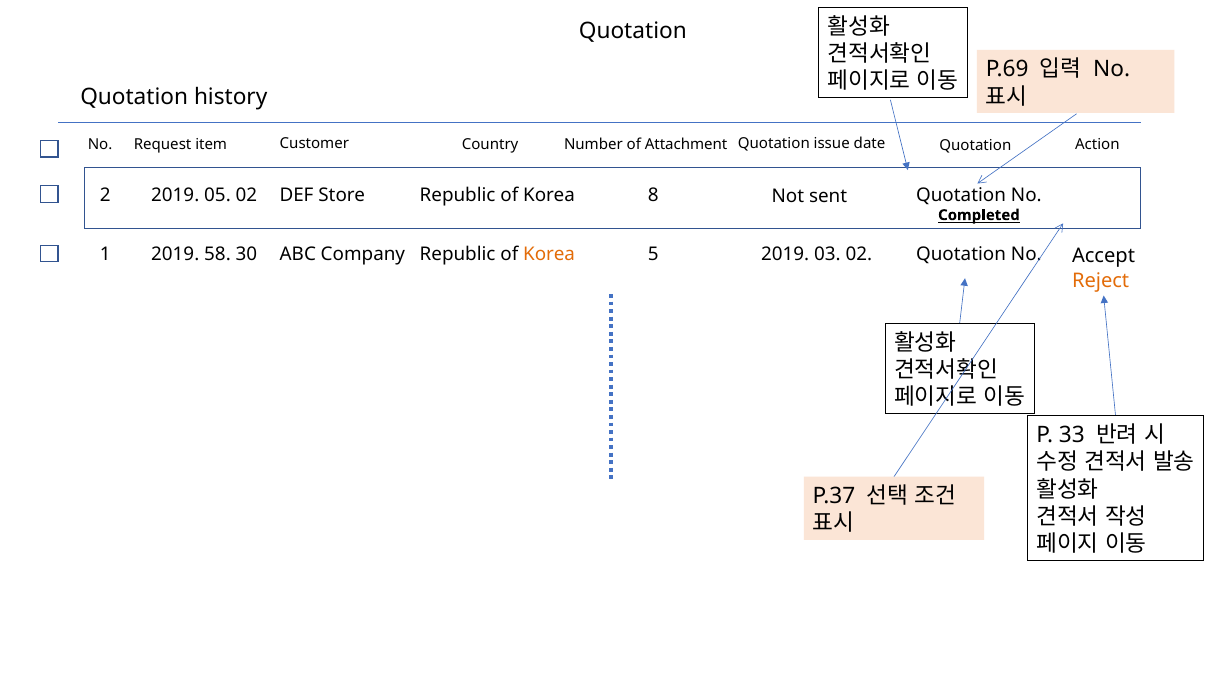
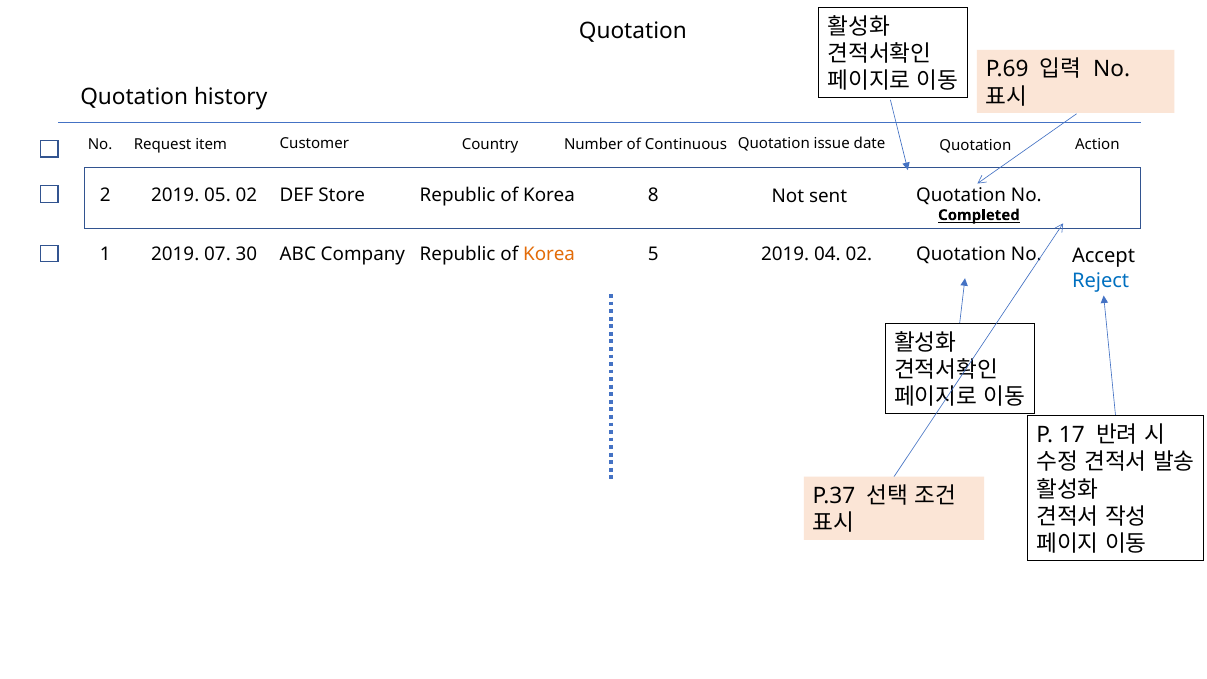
Attachment: Attachment -> Continuous (686, 145)
58: 58 -> 07 (218, 255)
03: 03 -> 04 (827, 255)
Reject colour: orange -> blue (1101, 280)
33: 33 -> 17 (1072, 435)
